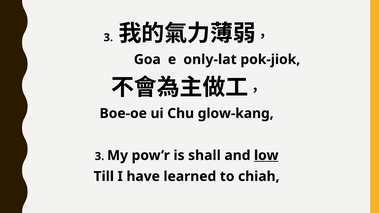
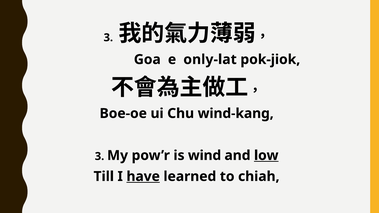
glow-kang: glow-kang -> wind-kang (236, 114)
shall: shall -> wind (205, 156)
have underline: none -> present (143, 177)
